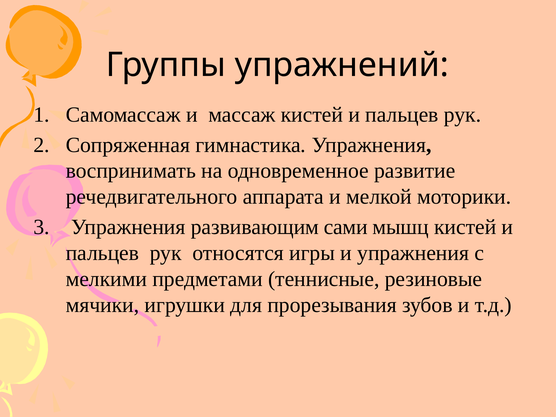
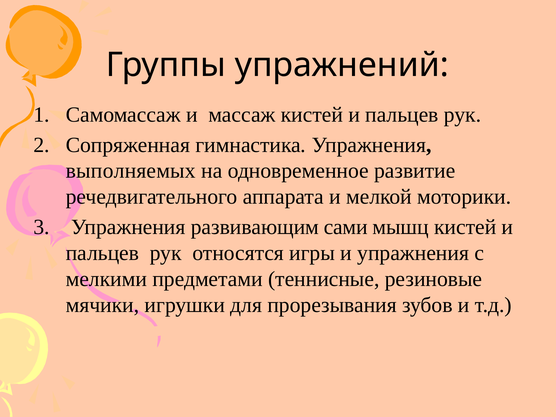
воспринимать: воспринимать -> выполняемых (131, 171)
